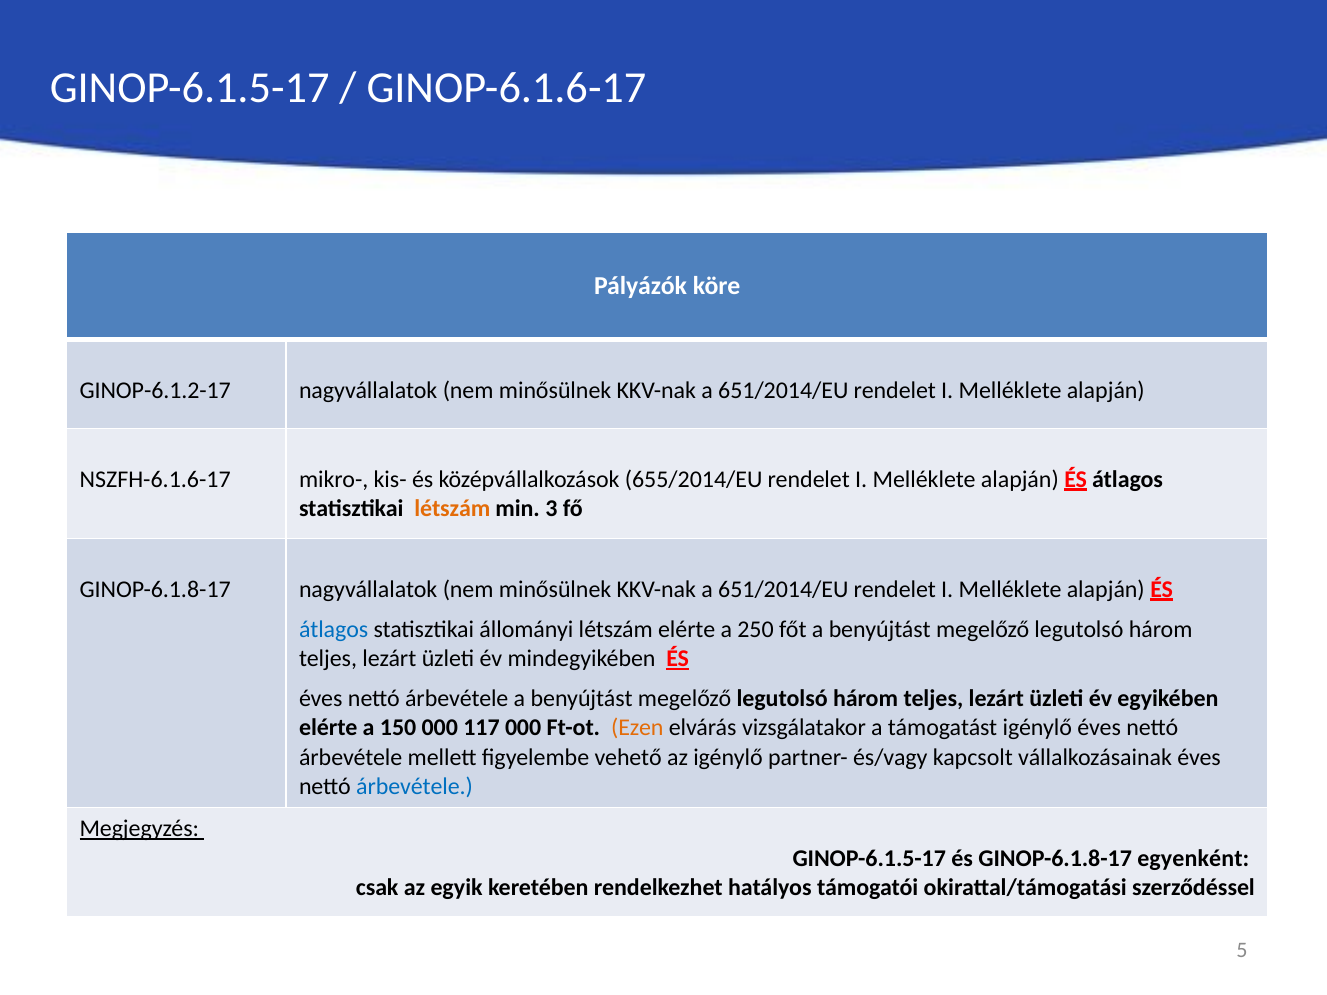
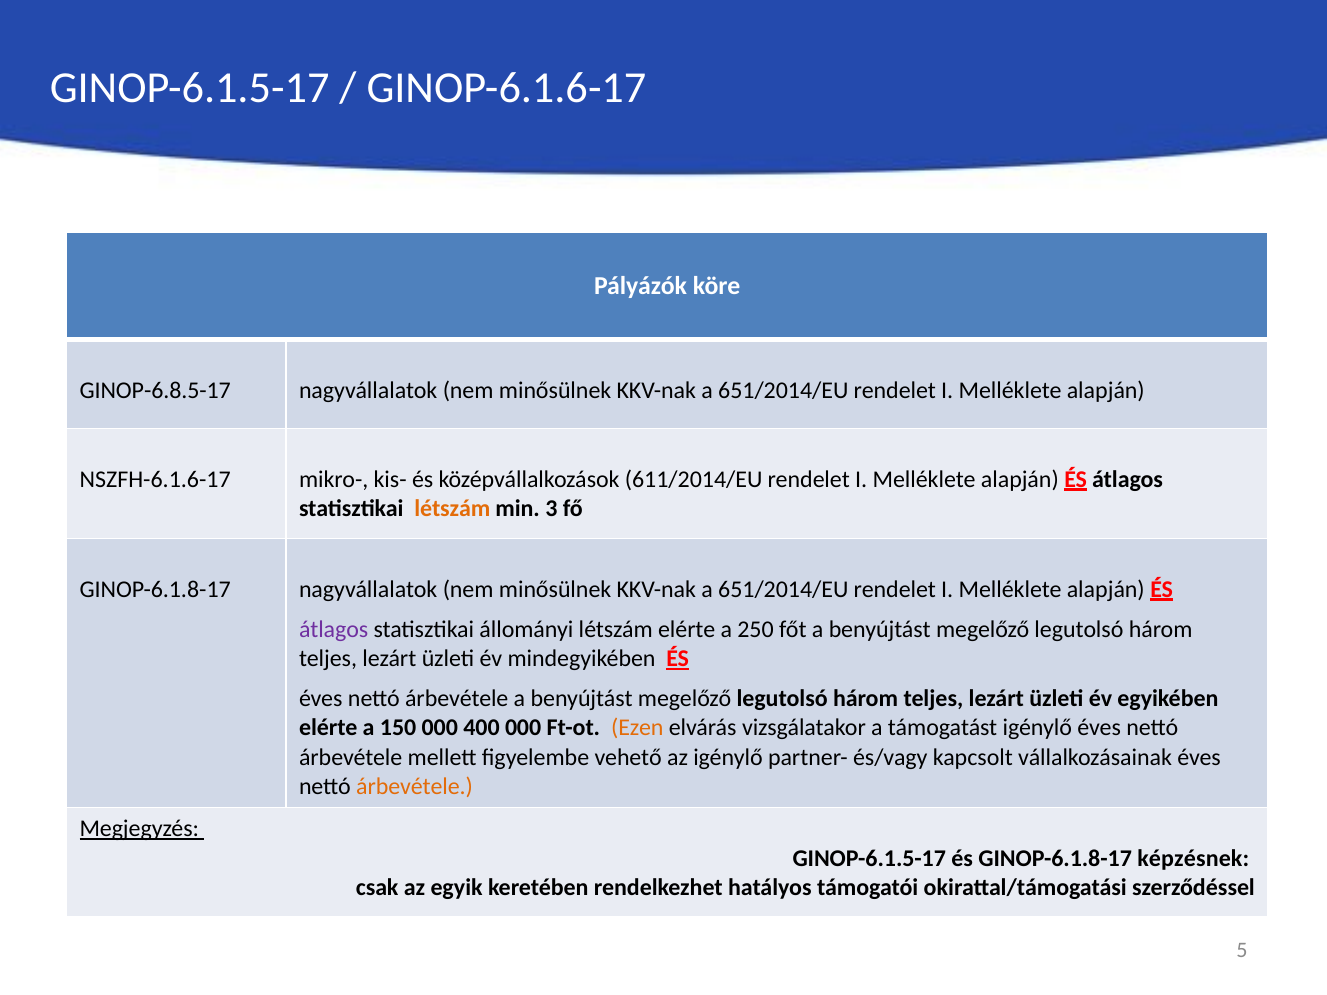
GINOP-6.1.2-17: GINOP-6.1.2-17 -> GINOP-6.8.5-17 (155, 390)
655/2014/EU: 655/2014/EU -> 611/2014/EU (694, 479)
átlagos colour: blue -> purple (334, 630)
117: 117 -> 400 (482, 728)
árbevétele colour: blue -> orange (415, 787)
egyenként: egyenként -> képzésnek (1193, 858)
